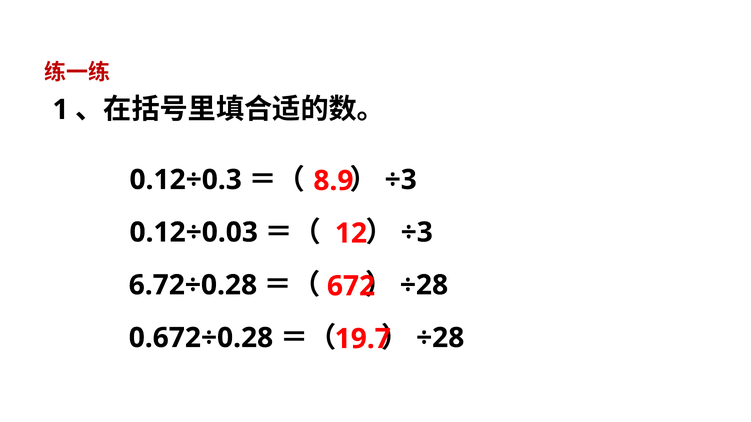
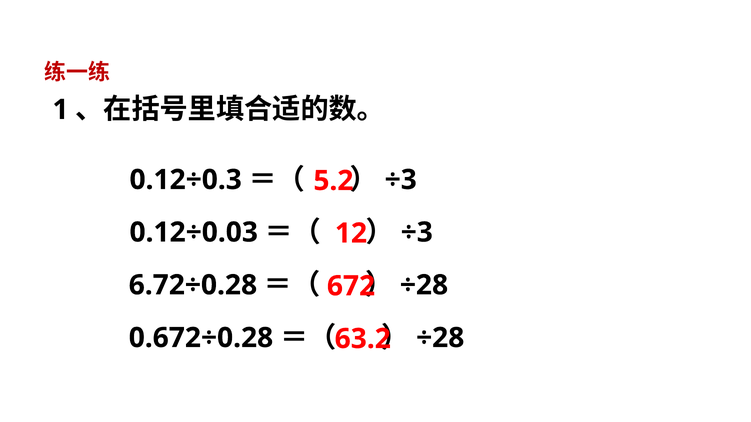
8.9: 8.9 -> 5.2 (333, 181)
19.7: 19.7 -> 63.2 (363, 339)
